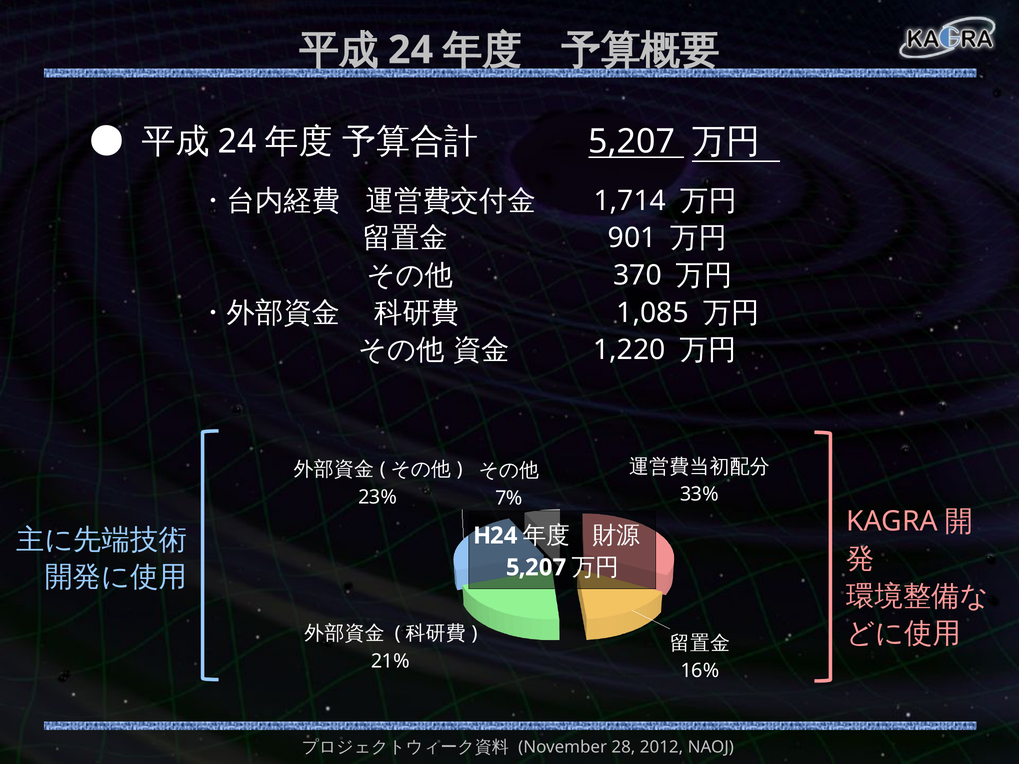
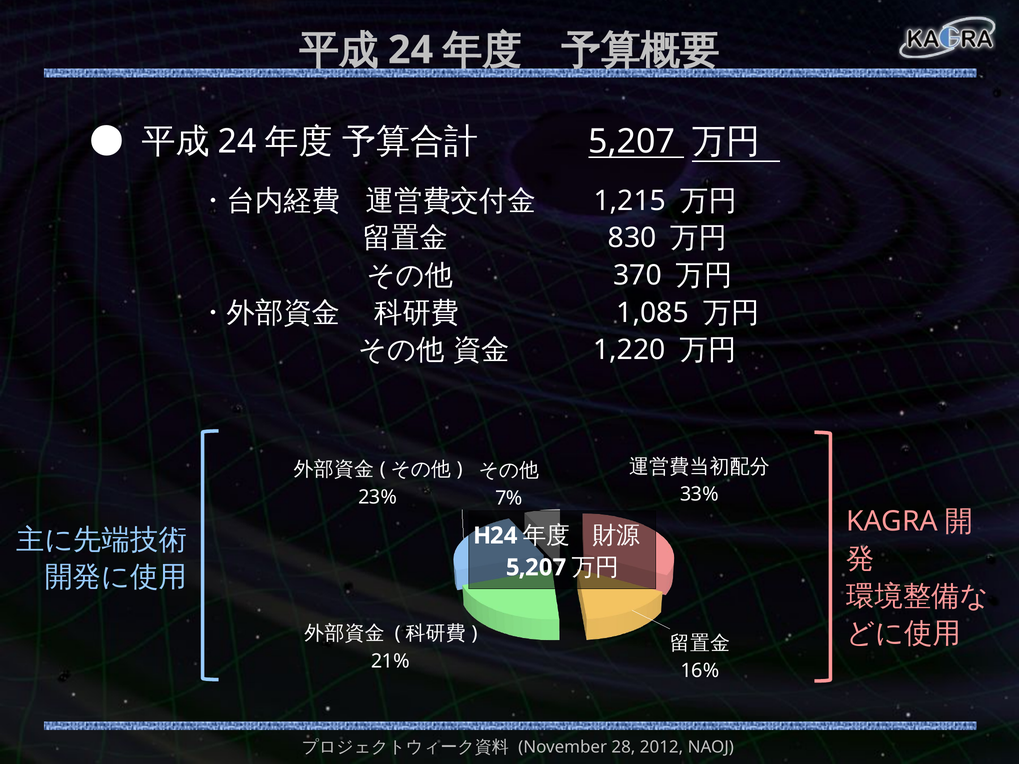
1,714: 1,714 -> 1,215 (630, 201)
901: 901 -> 830 (632, 238)
